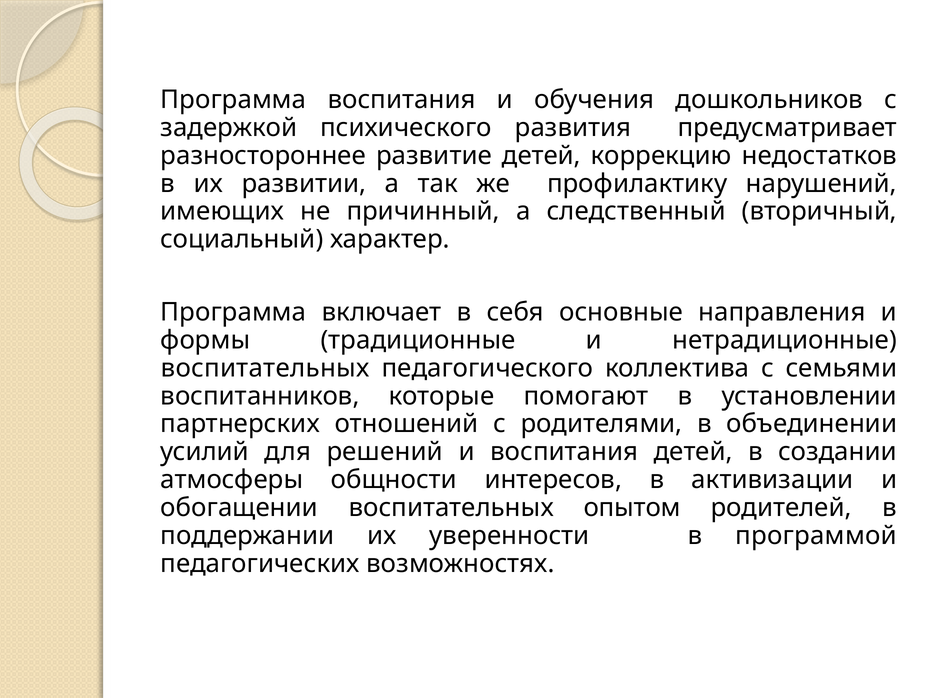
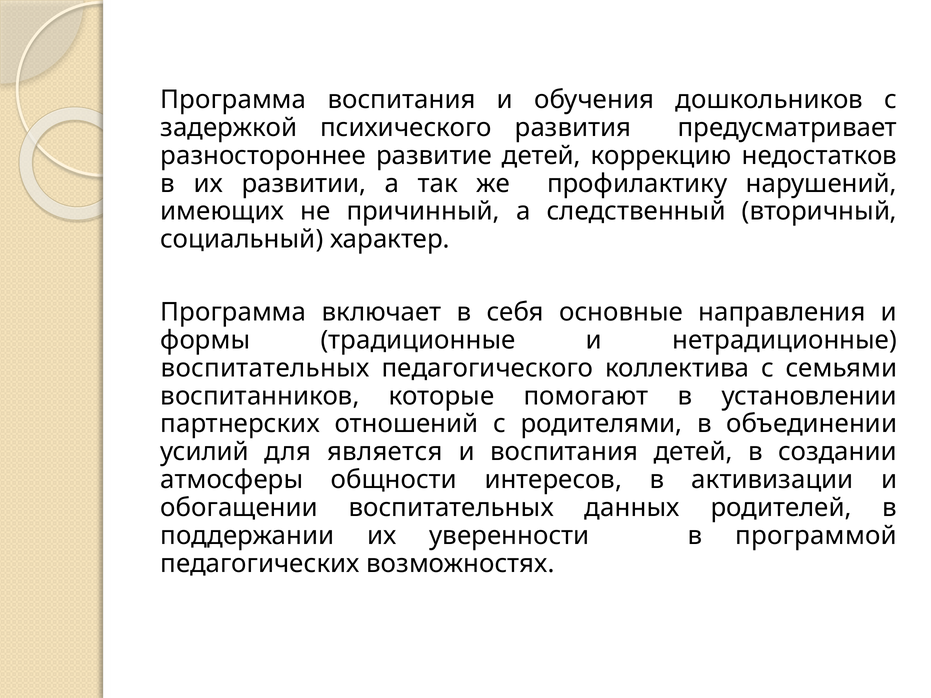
решений: решений -> является (385, 452)
опытом: опытом -> данных (632, 508)
